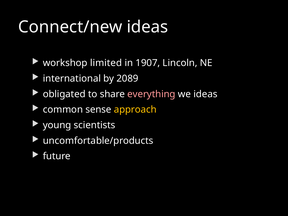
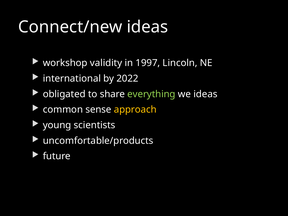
limited: limited -> validity (106, 63)
1907: 1907 -> 1997 (148, 63)
2089: 2089 -> 2022 (127, 79)
everything colour: pink -> light green (151, 94)
